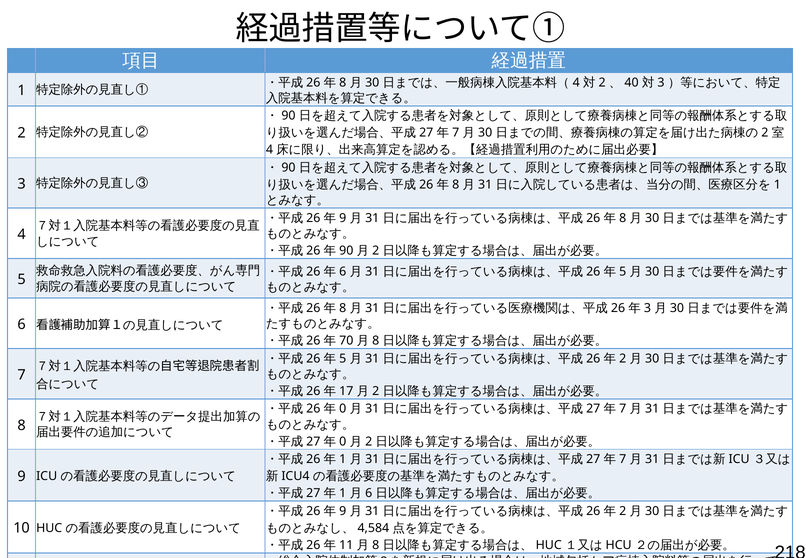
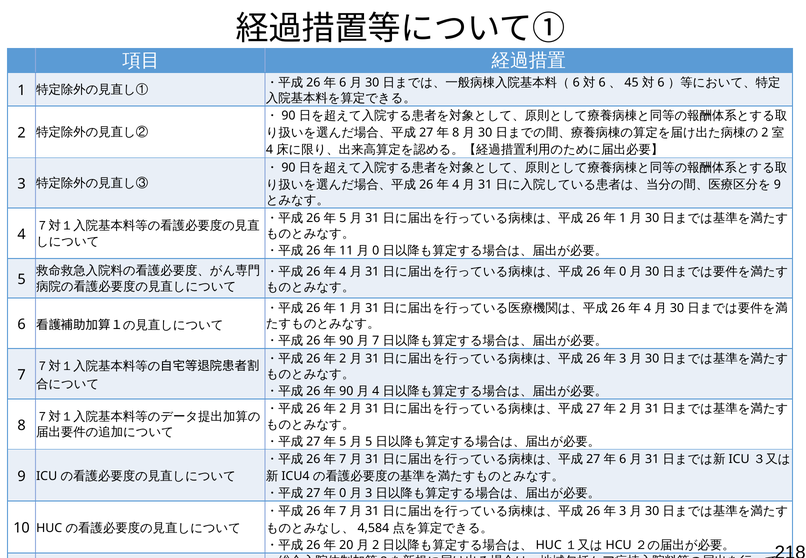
8: 8 -> 6 (343, 82)
4: 4 -> 6 (576, 82)
2: 2 -> 6 (602, 82)
40: 40 -> 45 (632, 82)
3: 3 -> 6 (661, 82)
7: 7 -> 8 (456, 133)
8: 8 -> 4 (456, 185)
1: 1 -> 9 (777, 185)
9: 9 -> 5 (343, 218)
8: 8 -> 1 (623, 218)
90: 90 -> 11 (346, 251)
2: 2 -> 0 (376, 251)
6: 6 -> 4 (343, 272)
5: 5 -> 0 (623, 272)
8: 8 -> 1 (343, 308)
3: 3 -> 4 (648, 308)
70: 70 -> 90 (346, 341)
8: 8 -> 7 (376, 341)
5: 5 -> 2 (343, 358)
2: 2 -> 3 (623, 358)
17: 17 -> 90 (346, 391)
2: 2 -> 4 (376, 391)
0: 0 -> 2 (343, 409)
7: 7 -> 2 (623, 409)
0: 0 -> 5 (343, 441)
2: 2 -> 5 (369, 441)
1: 1 -> 7 (343, 459)
7: 7 -> 6 (623, 459)
1: 1 -> 0 (343, 493)
6: 6 -> 3 (369, 493)
9: 9 -> 7 (343, 511)
2: 2 -> 3 (623, 511)
11: 11 -> 20 (346, 545)
8: 8 -> 2 (376, 545)
